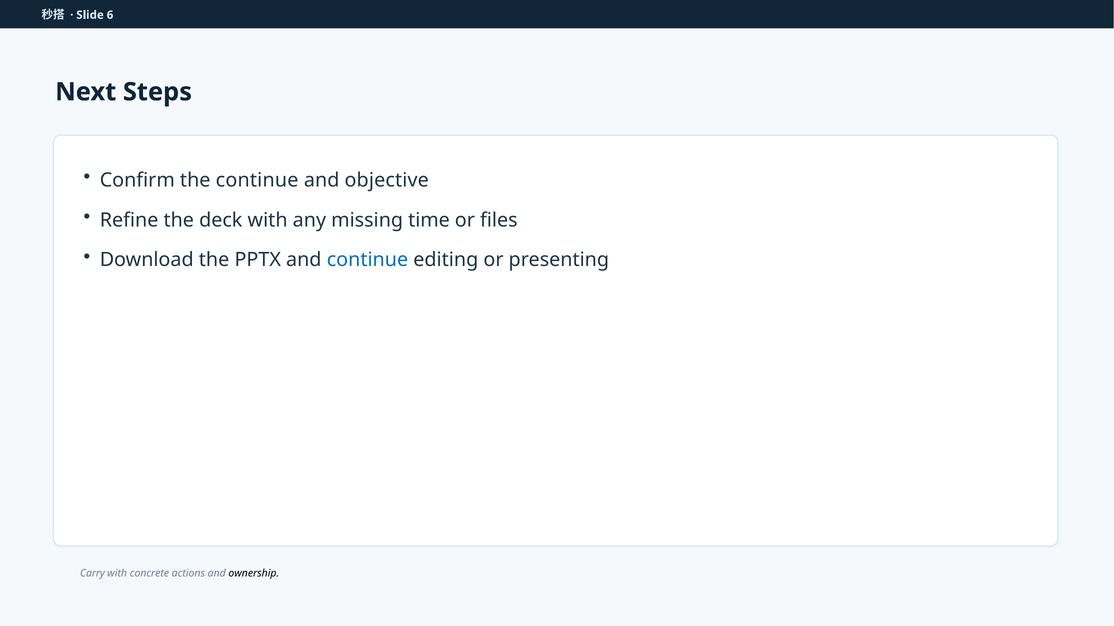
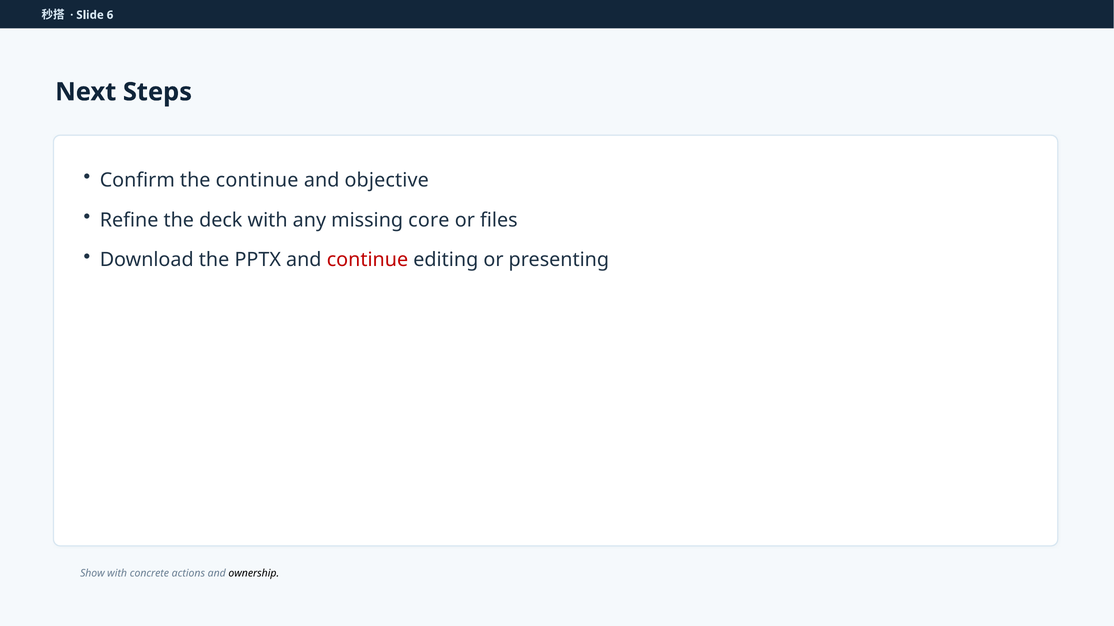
time: time -> core (429, 220)
continue colour: blue -> red (367, 260)
Carry: Carry -> Show (92, 574)
